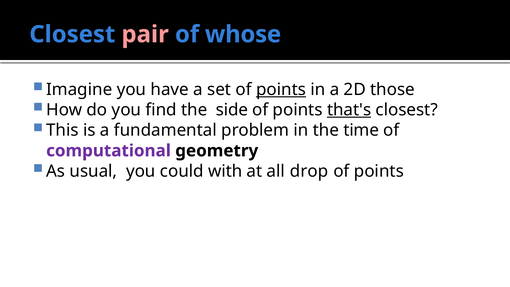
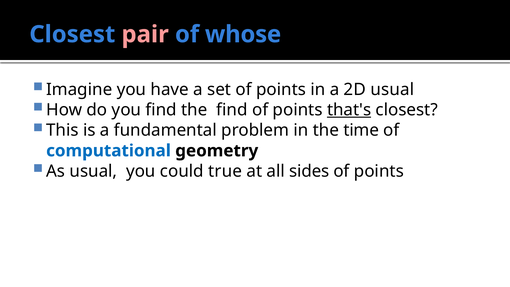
points underline: present -> none (281, 89)
2D those: those -> usual (392, 89)
the side: side -> find (232, 110)
computational colour: purple -> blue (108, 151)
with: with -> true (225, 171)
drop: drop -> sides (309, 171)
